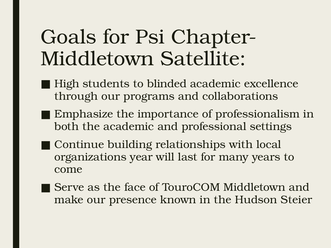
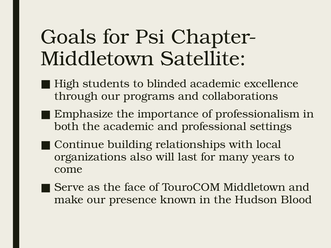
year: year -> also (141, 157)
Steier: Steier -> Blood (296, 200)
